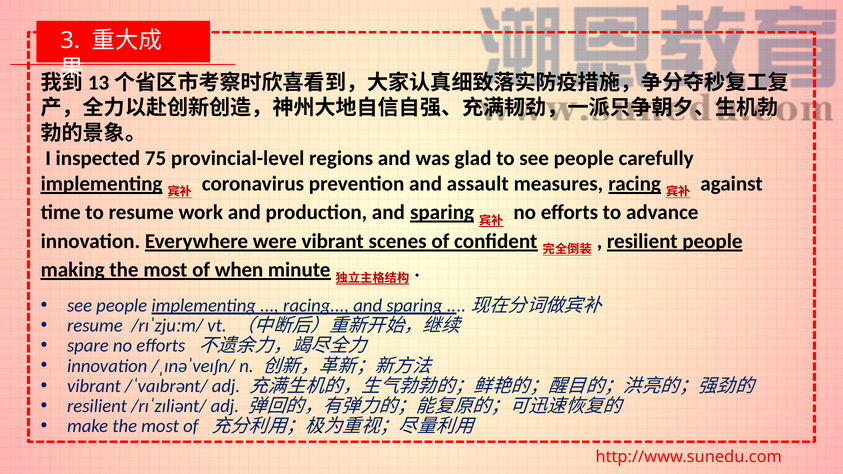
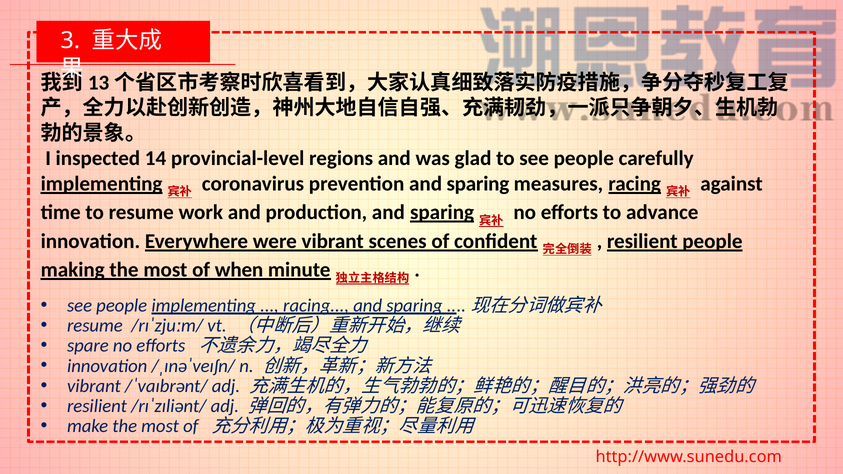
75: 75 -> 14 (156, 159)
prevention and assault: assault -> sparing (478, 184)
